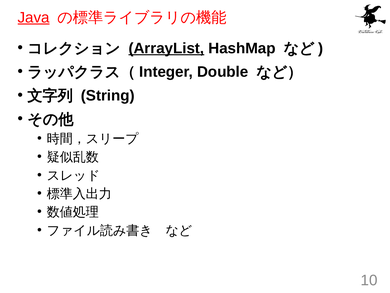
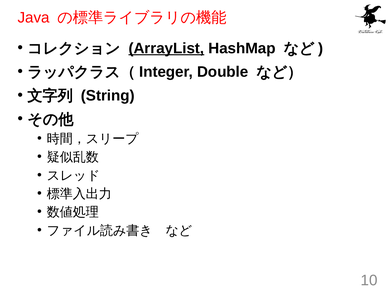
Java underline: present -> none (34, 18)
